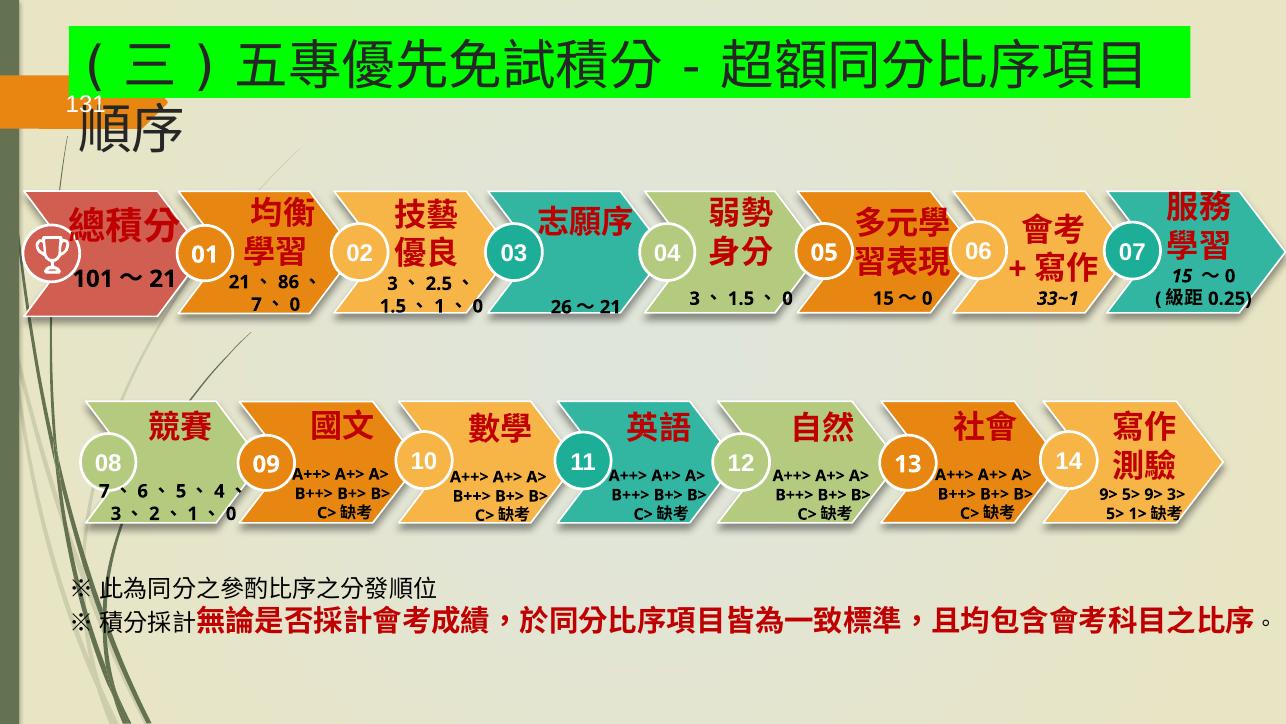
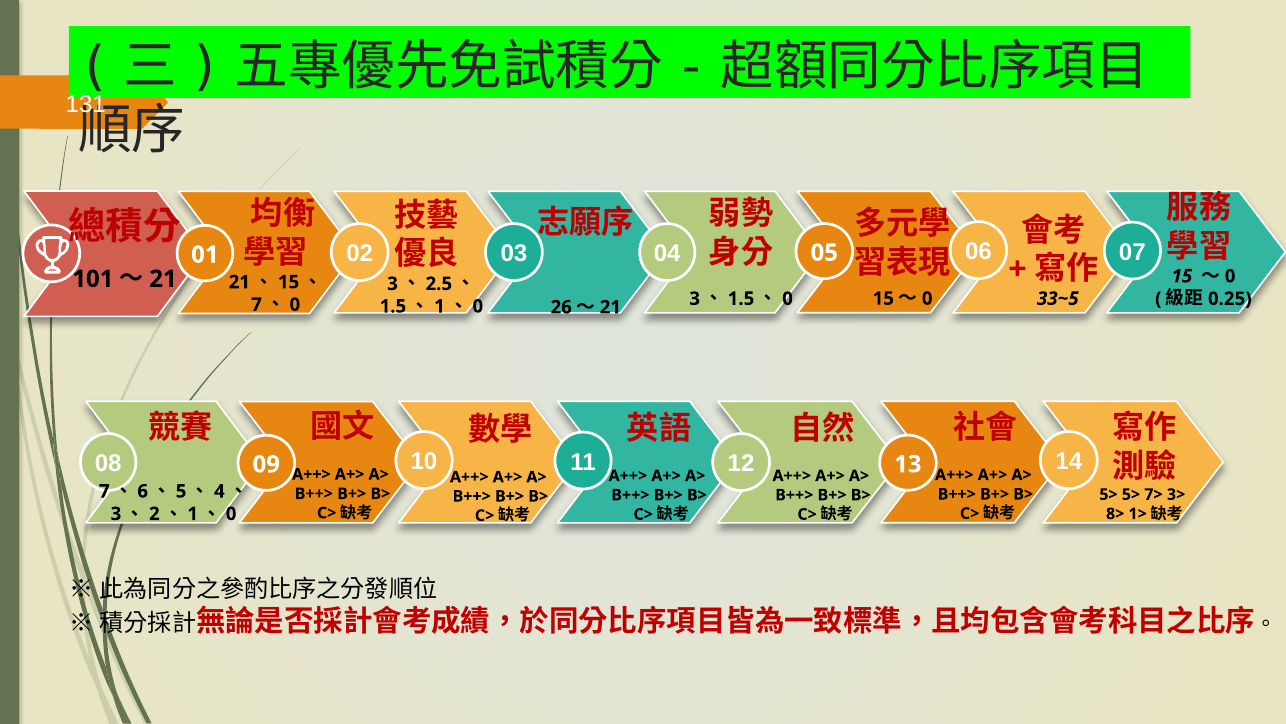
86: 86 -> 15 (289, 282)
33~1: 33~1 -> 33~5 (1058, 298)
9>: 9> -> 5> (1109, 494)
5> 9>: 9> -> 7> (1154, 494)
5>: 5> -> 8> (1115, 513)
